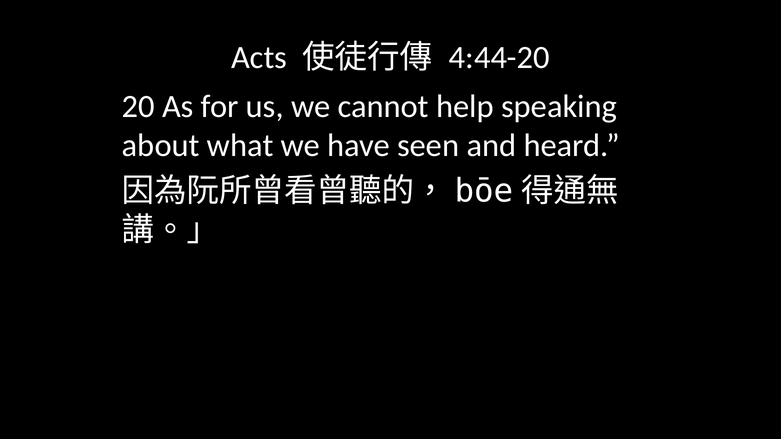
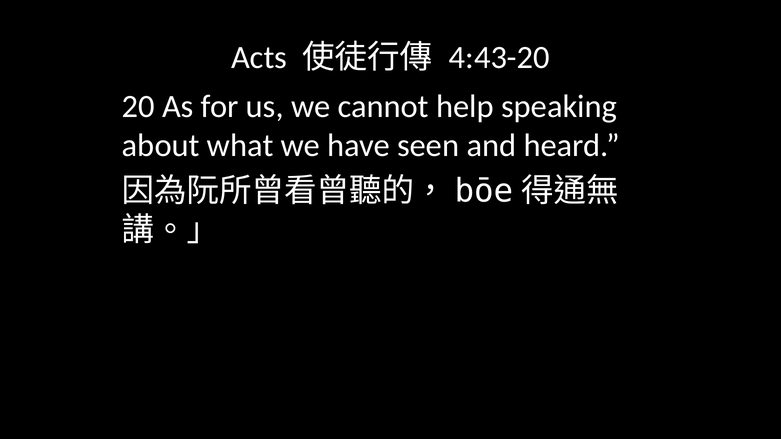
4:44-20: 4:44-20 -> 4:43-20 (499, 58)
